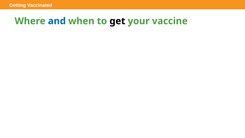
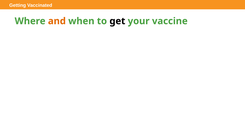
and colour: blue -> orange (57, 21)
